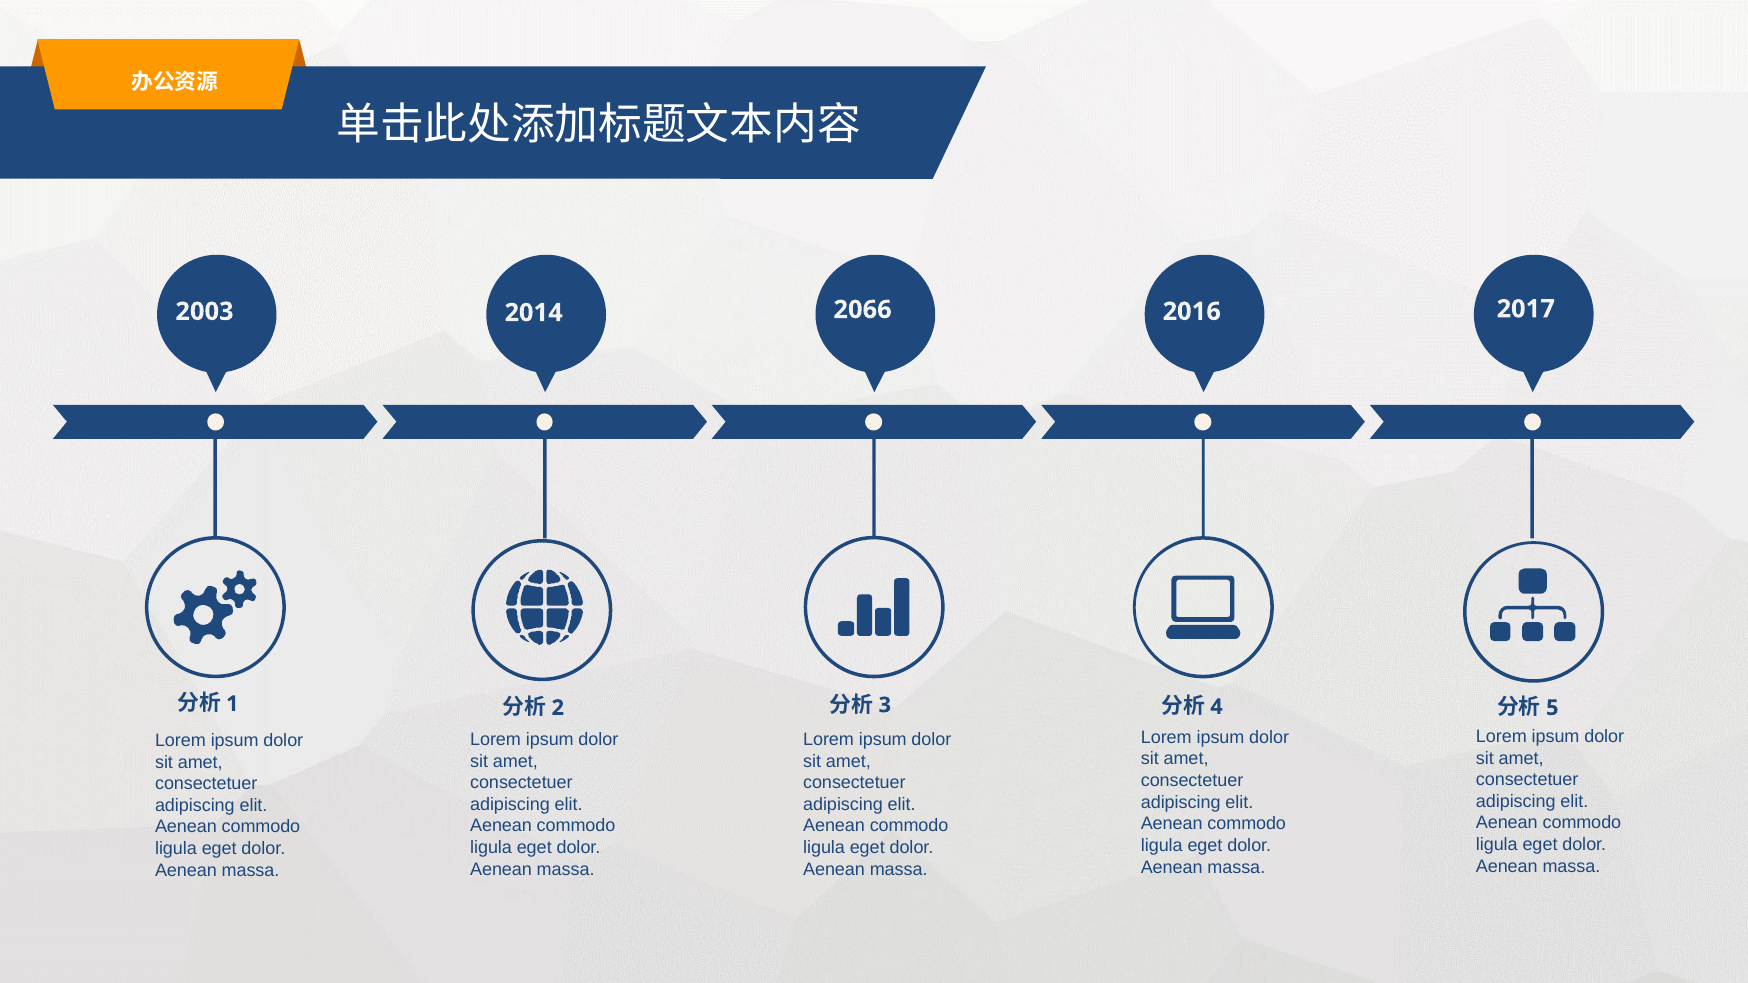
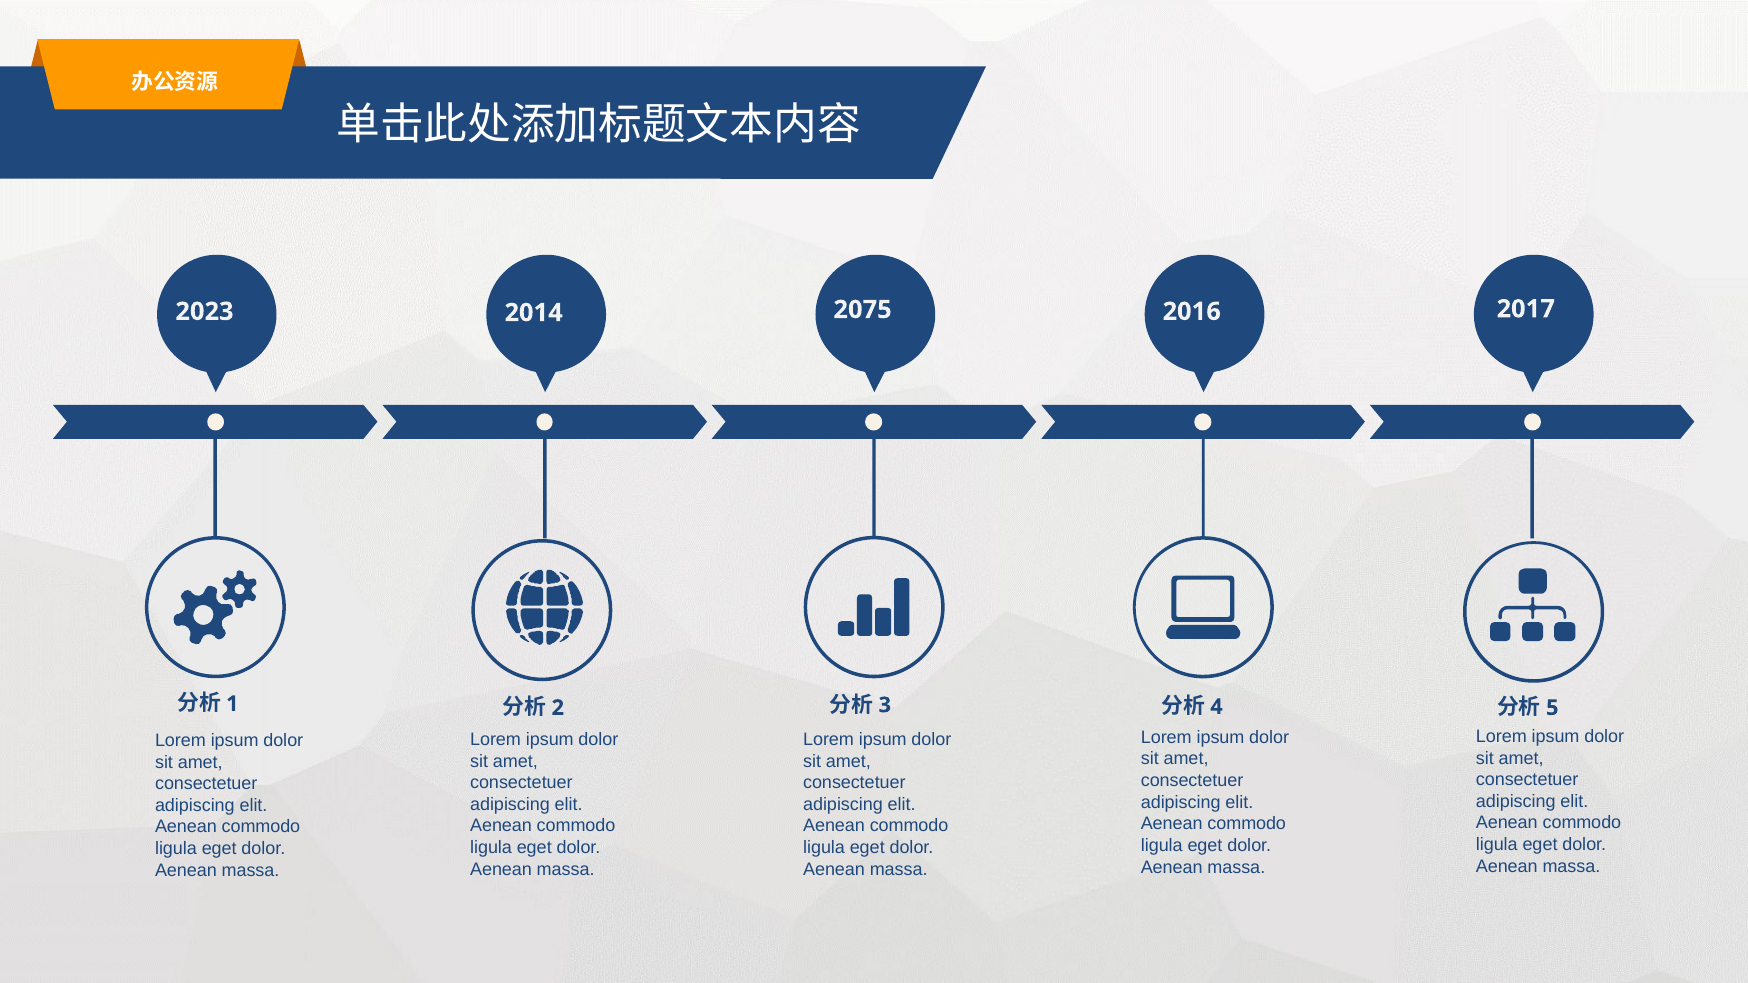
2003: 2003 -> 2023 (205, 312)
2066: 2066 -> 2075 (863, 310)
